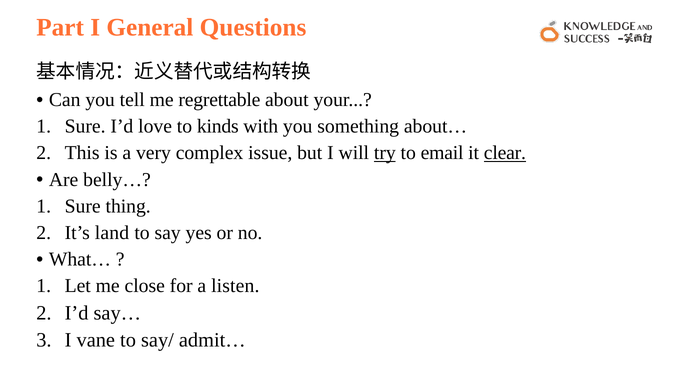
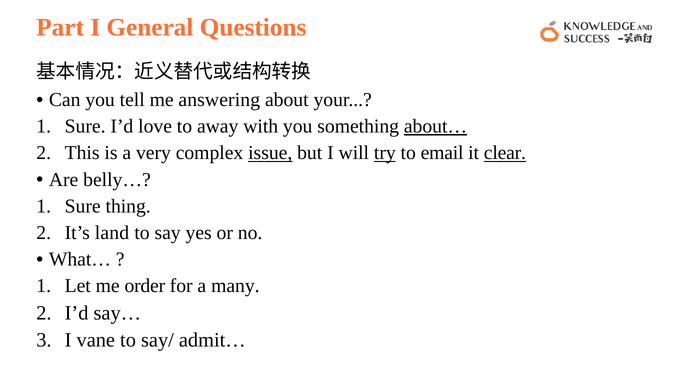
regrettable: regrettable -> answering (219, 100)
kinds: kinds -> away (218, 126)
about… underline: none -> present (436, 126)
issue underline: none -> present (270, 153)
close: close -> order (145, 286)
listen: listen -> many (235, 286)
